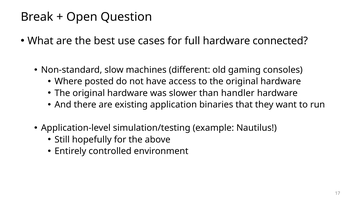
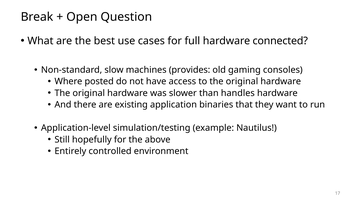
different: different -> provides (190, 70)
handler: handler -> handles (238, 93)
